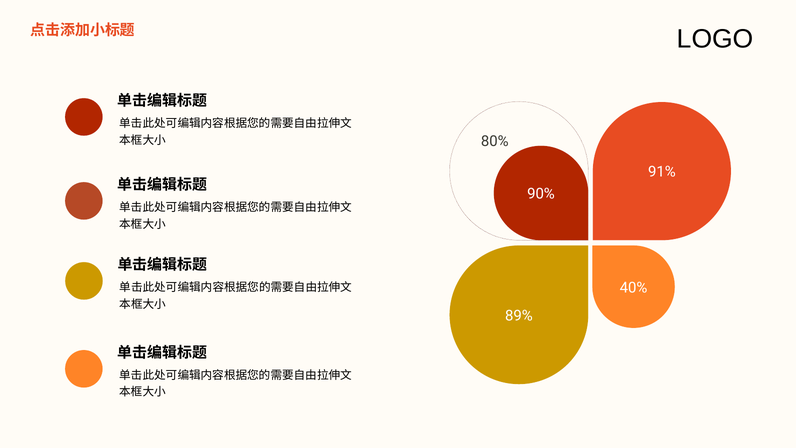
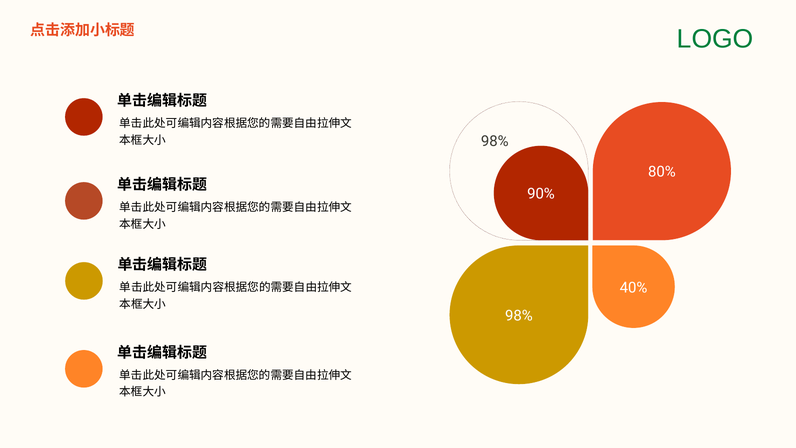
LOGO colour: black -> green (715, 39)
80%: 80% -> 98% (495, 141)
91%: 91% -> 80% (662, 172)
89%: 89% -> 98% (519, 316)
